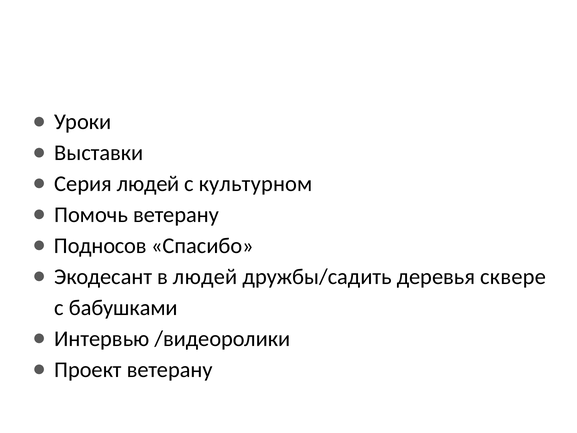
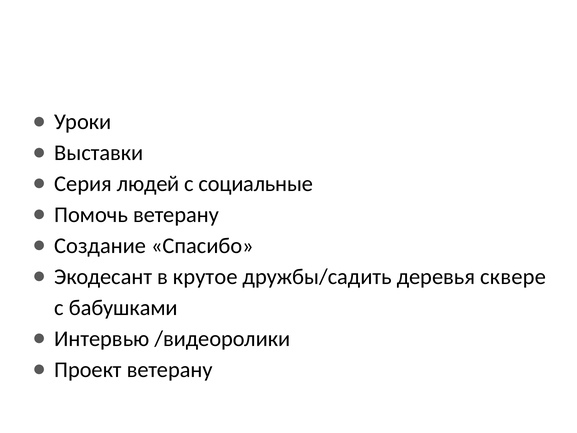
культурном: культурном -> социальные (256, 184)
Подносов: Подносов -> Создание (100, 246)
в людей: людей -> крутое (205, 277)
